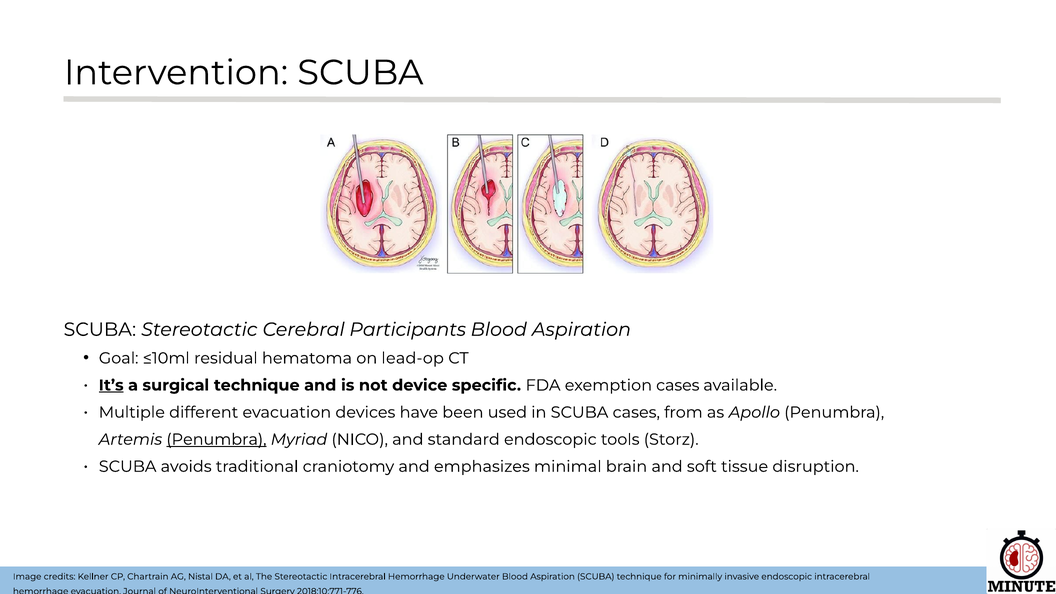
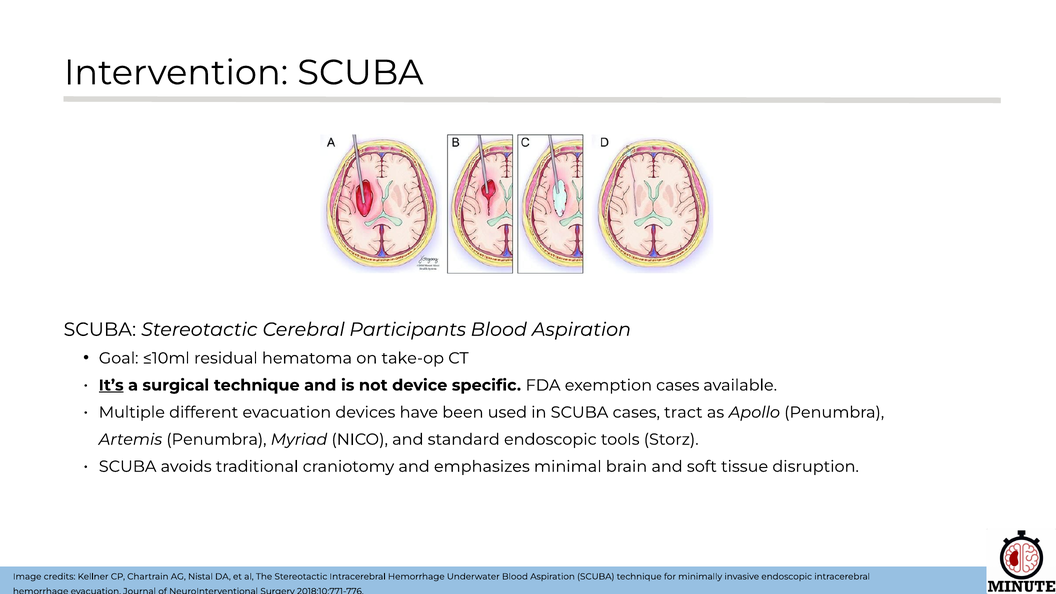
lead-op: lead-op -> take-op (413, 358)
from: from -> tract (683, 412)
Penumbra underline: present -> none (216, 439)
